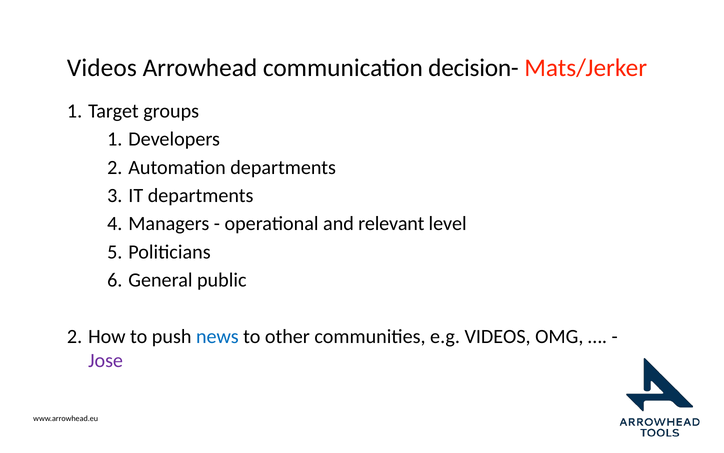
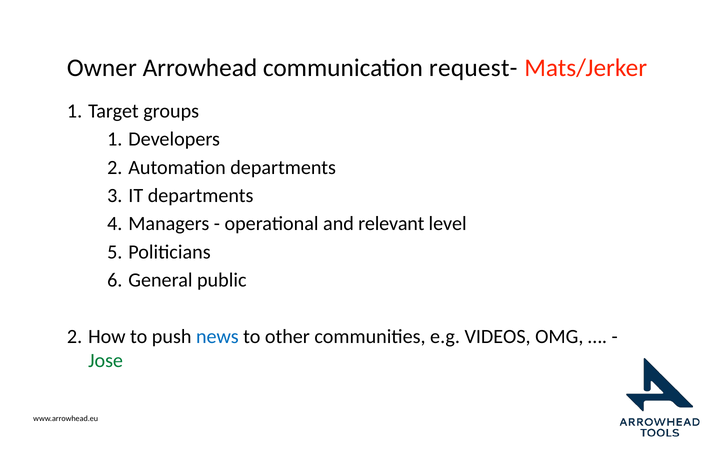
Videos: Videos -> Owner (102, 68)
decision-: decision- -> request- (473, 68)
Jose colour: purple -> green (106, 360)
